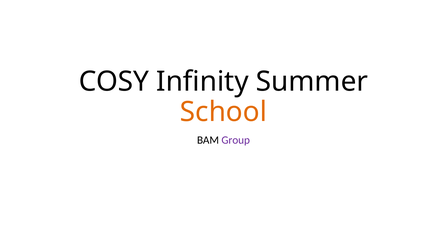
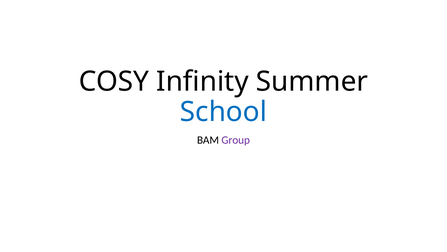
School colour: orange -> blue (223, 112)
